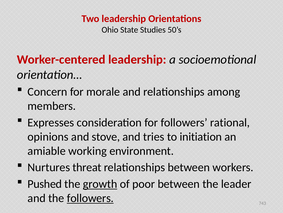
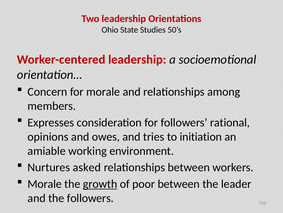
stove: stove -> owes (106, 136)
threat: threat -> asked (87, 167)
Pushed: Pushed -> Morale (45, 183)
followers underline: present -> none (90, 198)
